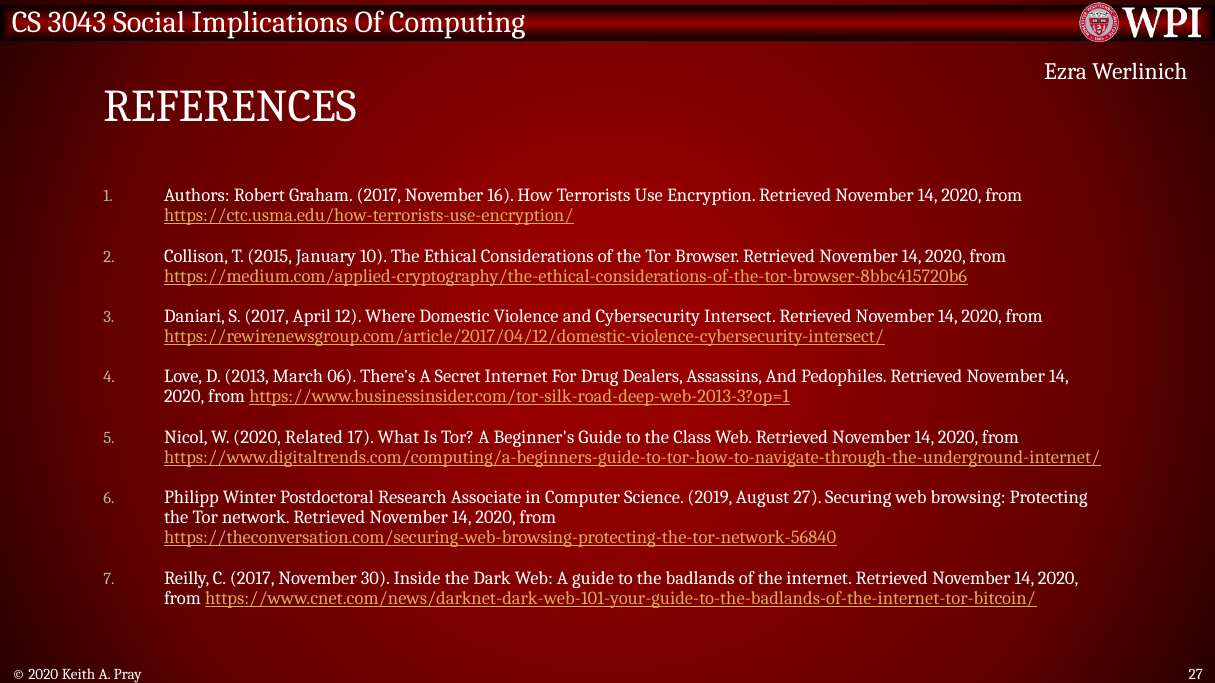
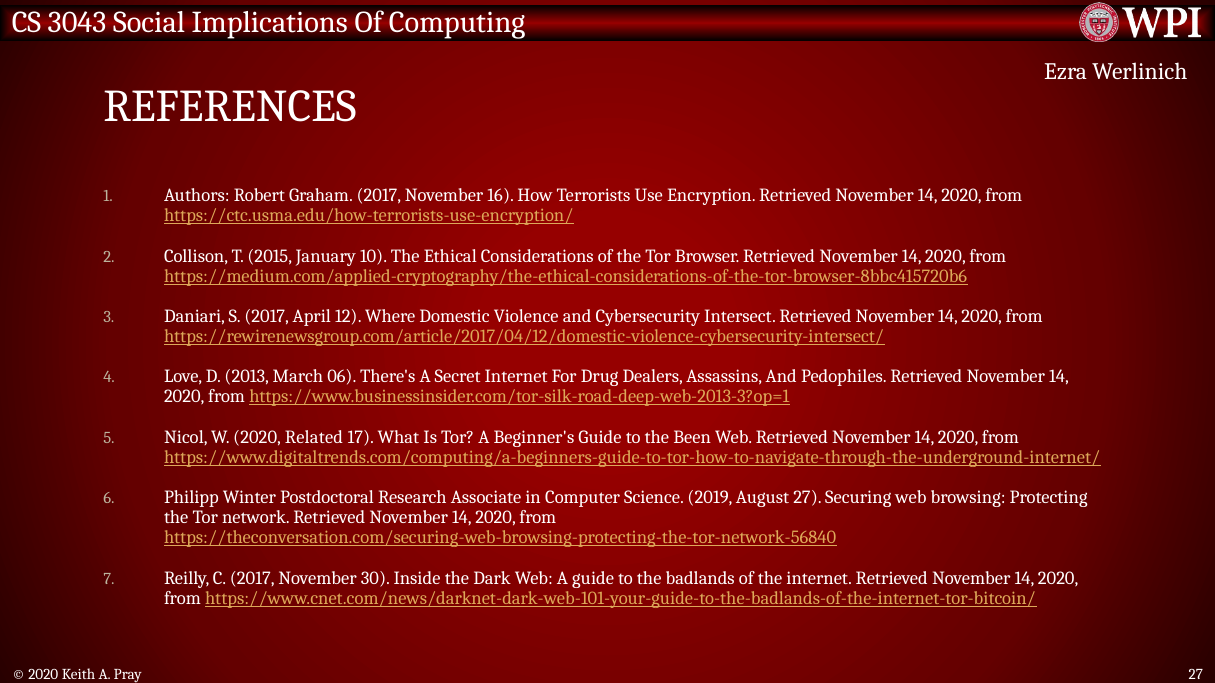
Class: Class -> Been (692, 437)
